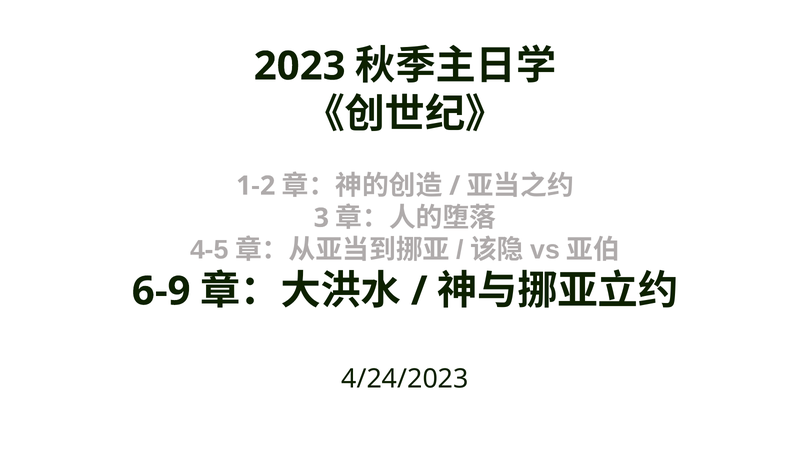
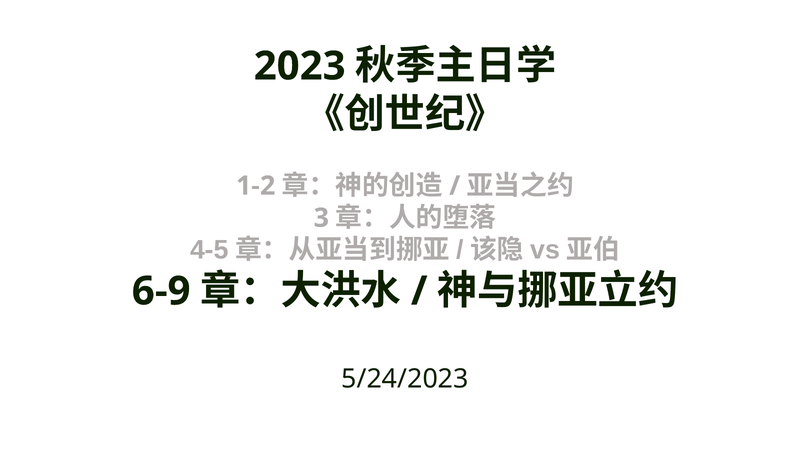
4/24/2023: 4/24/2023 -> 5/24/2023 (405, 379)
